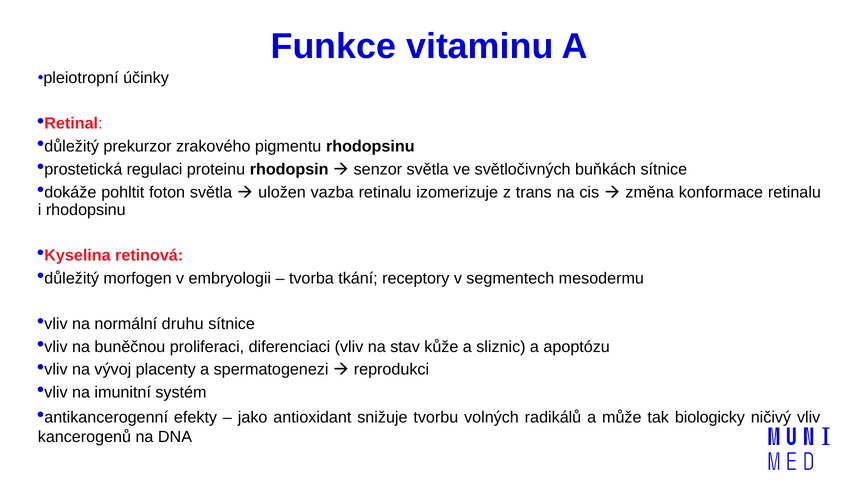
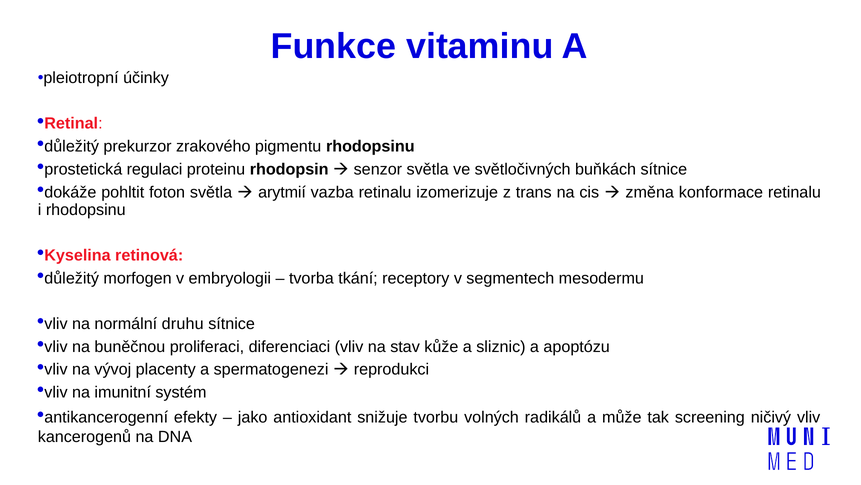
uložen: uložen -> arytmií (282, 192)
biologicky: biologicky -> screening (710, 417)
